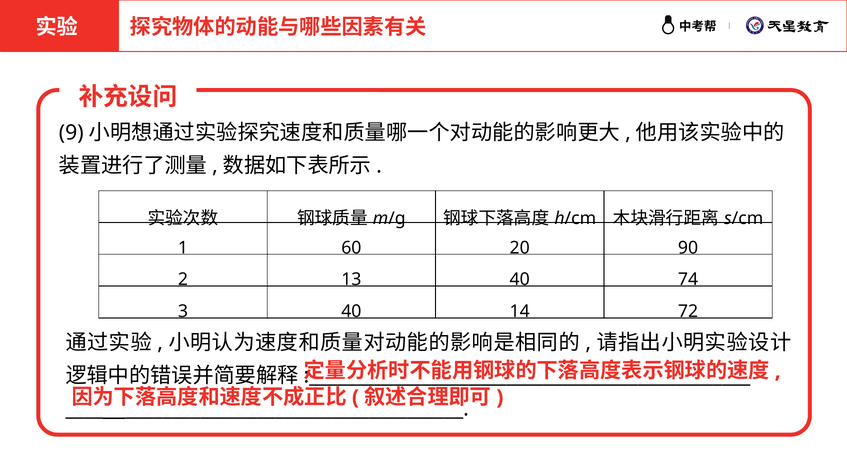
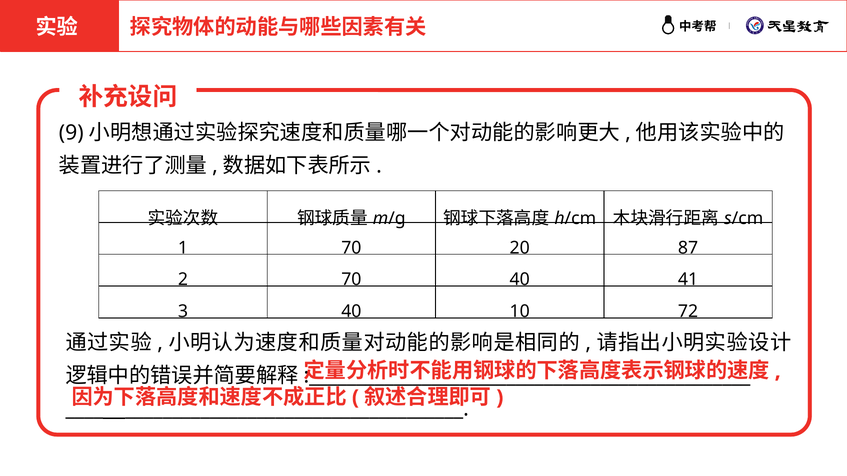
1 60: 60 -> 70 (351, 248)
90: 90 -> 87 (688, 248)
2 13: 13 -> 70 (351, 280)
74: 74 -> 41 (688, 280)
14: 14 -> 10 (520, 312)
